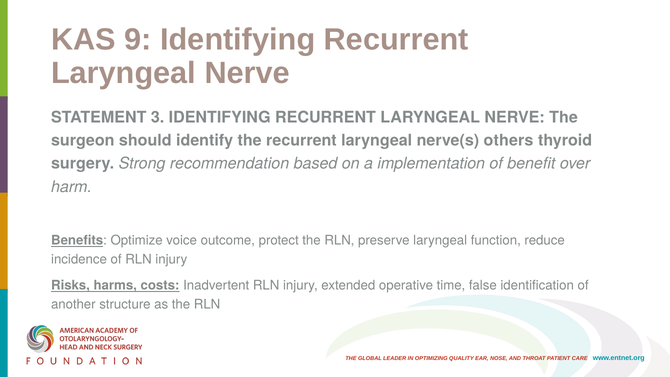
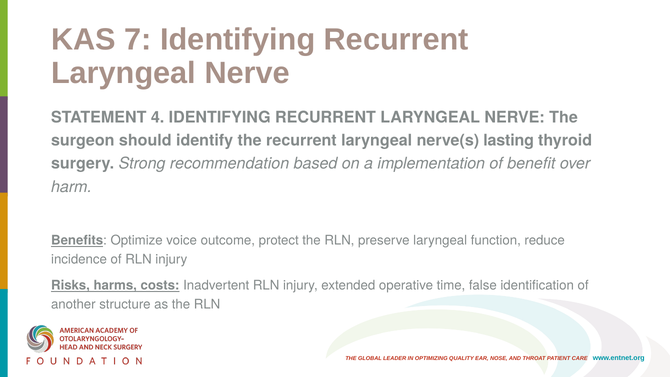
9: 9 -> 7 (138, 40)
3: 3 -> 4 (158, 117)
others: others -> lasting (509, 141)
